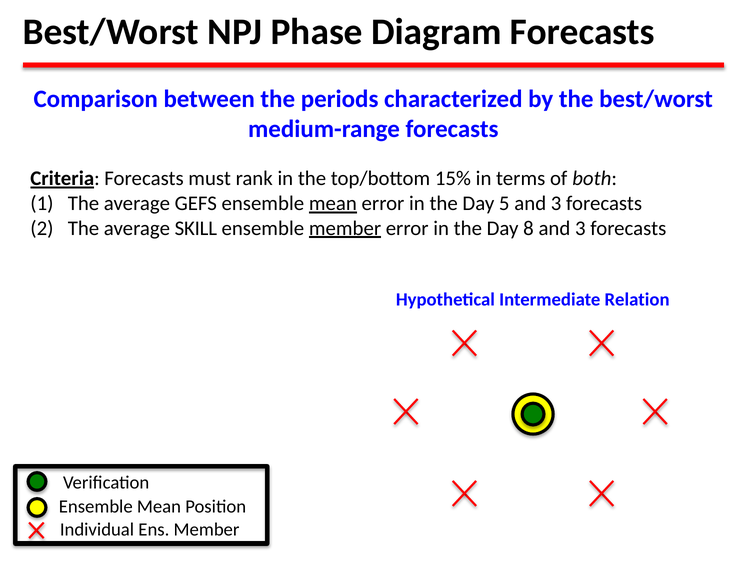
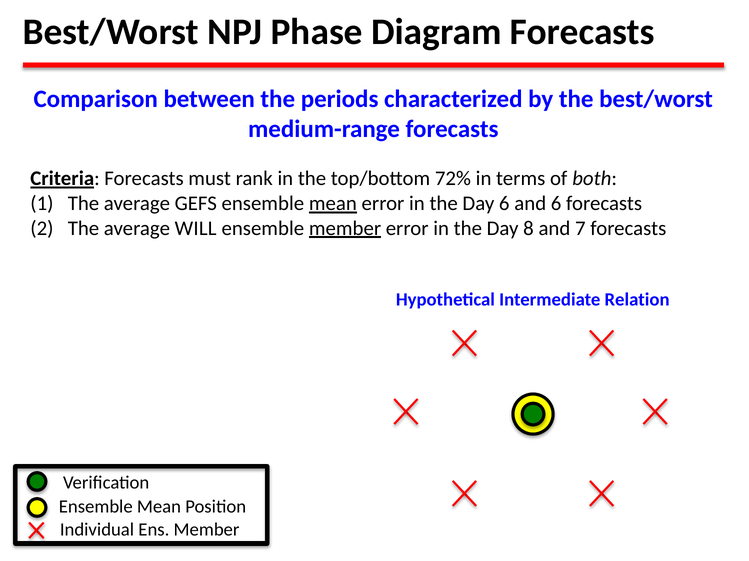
15%: 15% -> 72% (453, 179)
Day 5: 5 -> 6 (504, 204)
3: 3 -> 6 (556, 204)
SKILL: SKILL -> WILL (196, 229)
8 and 3: 3 -> 7 (580, 229)
